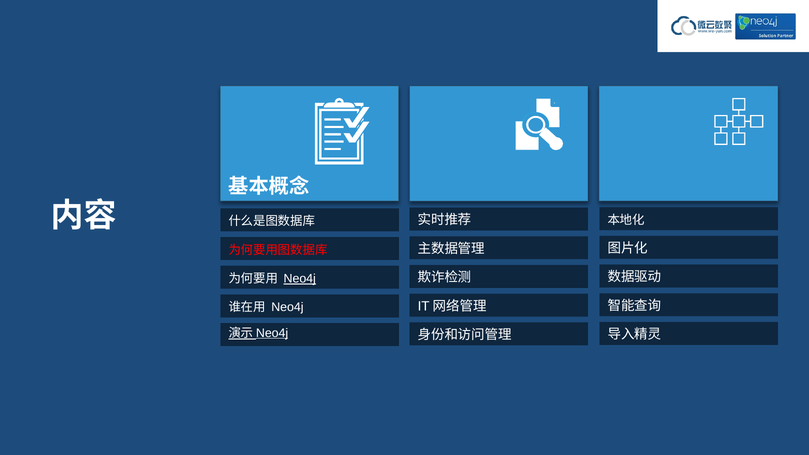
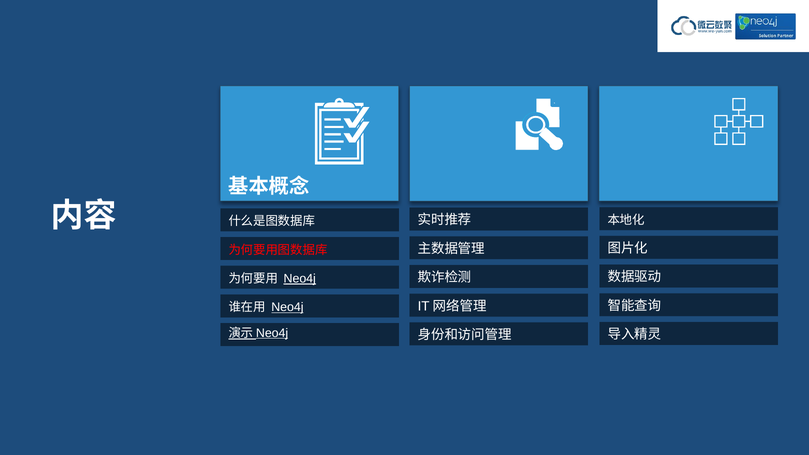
Neo4j underline: none -> present (287, 307)
